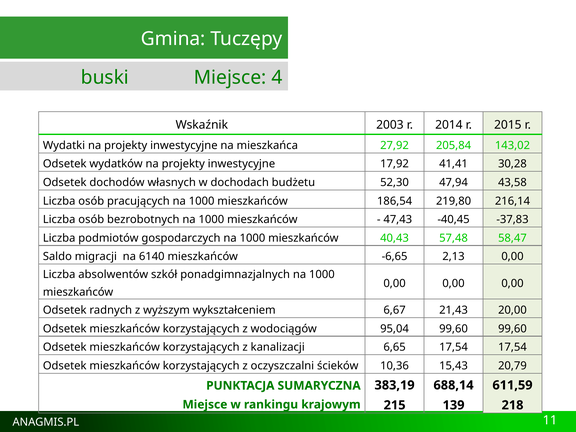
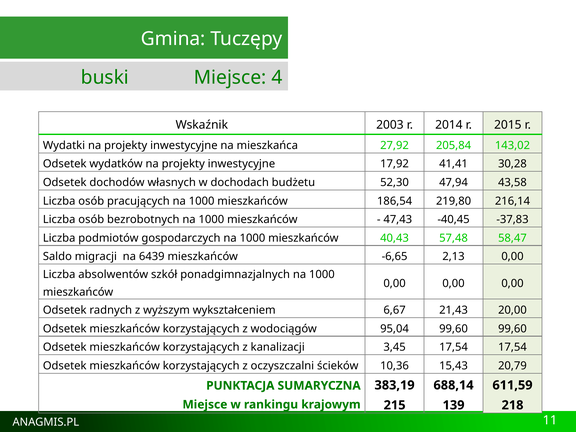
6140: 6140 -> 6439 (152, 257)
6,65: 6,65 -> 3,45 (395, 347)
